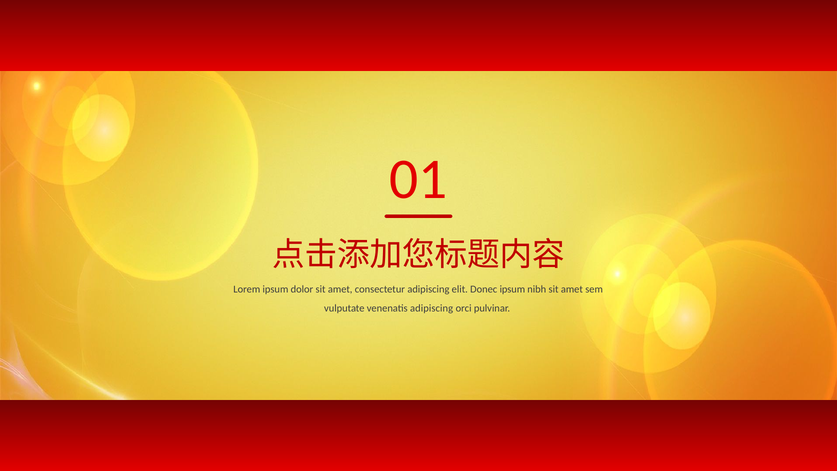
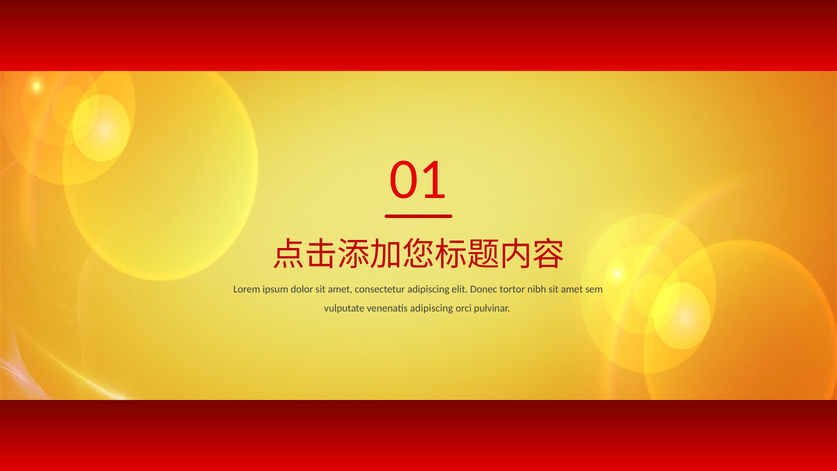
Donec ipsum: ipsum -> tortor (512, 289)
